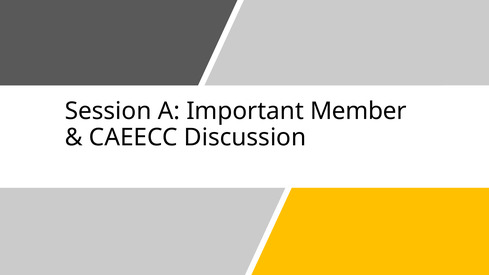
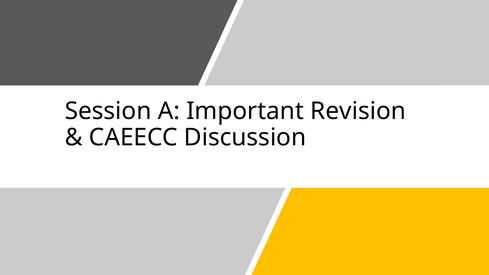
Member: Member -> Revision (358, 111)
